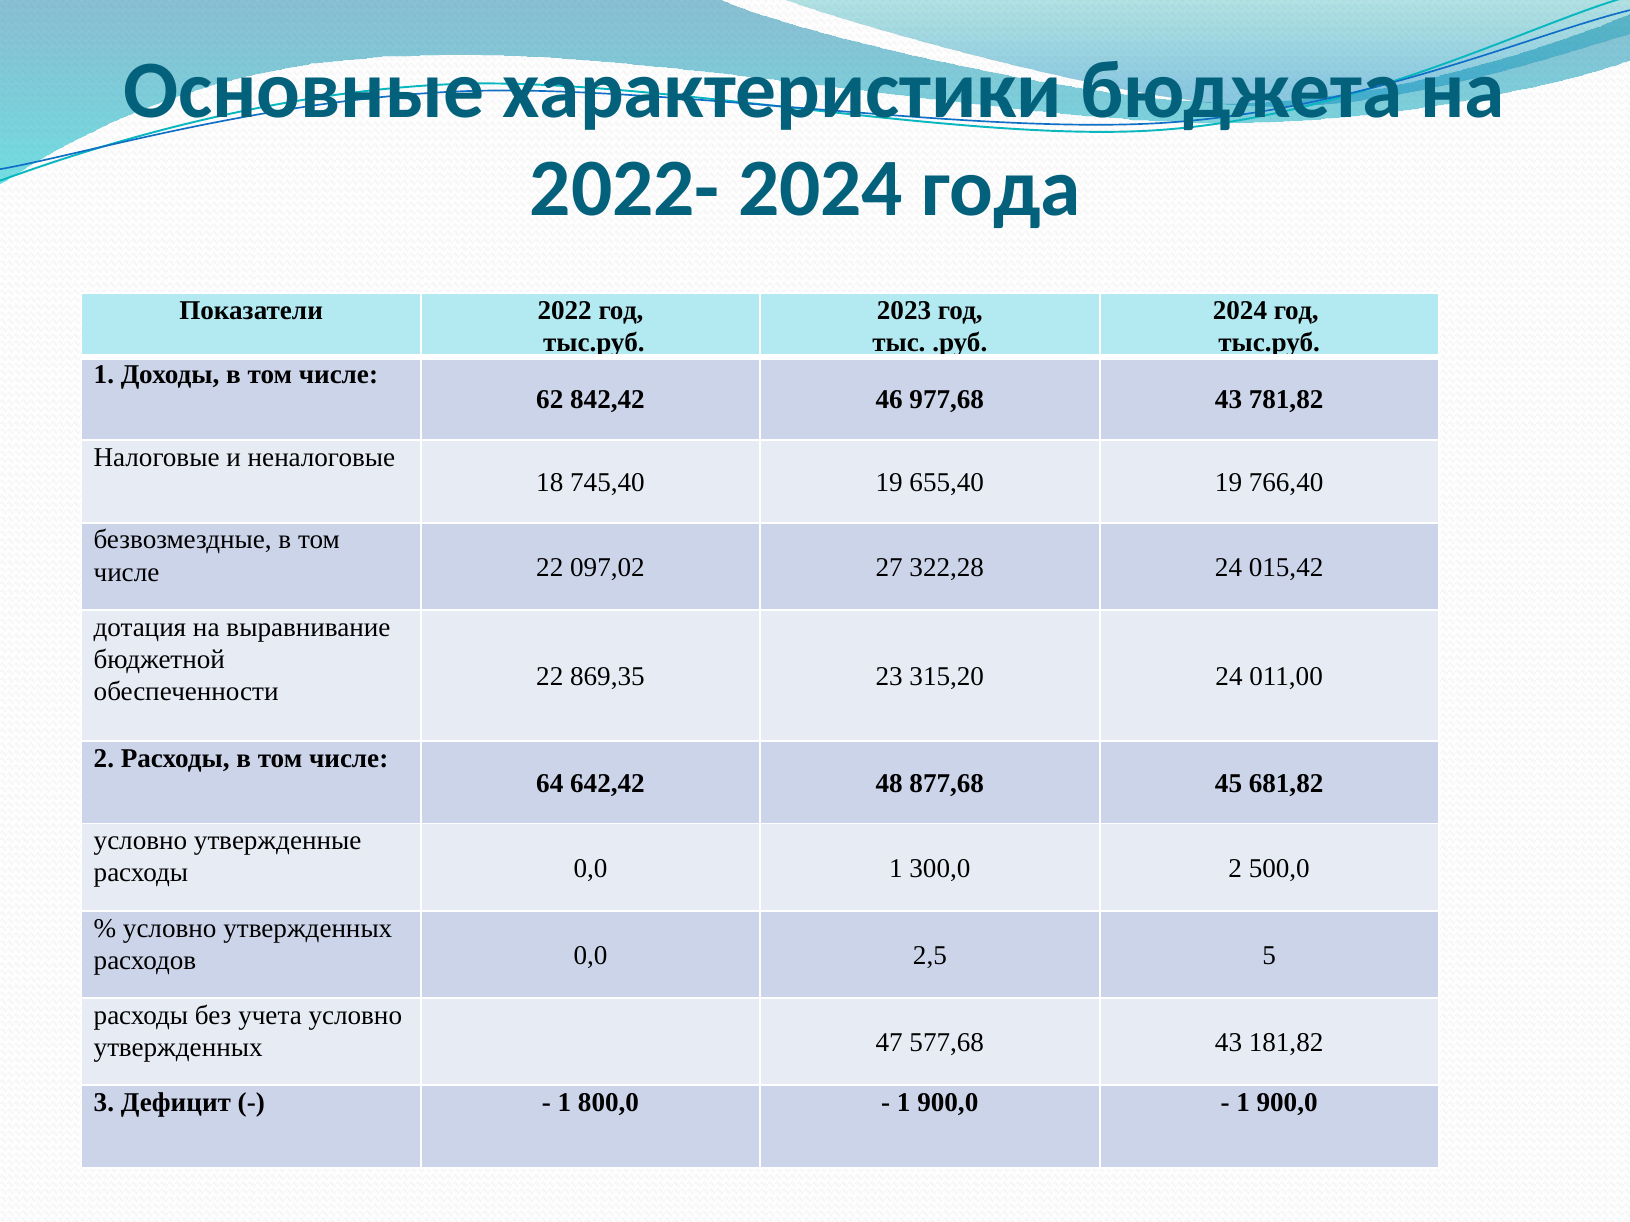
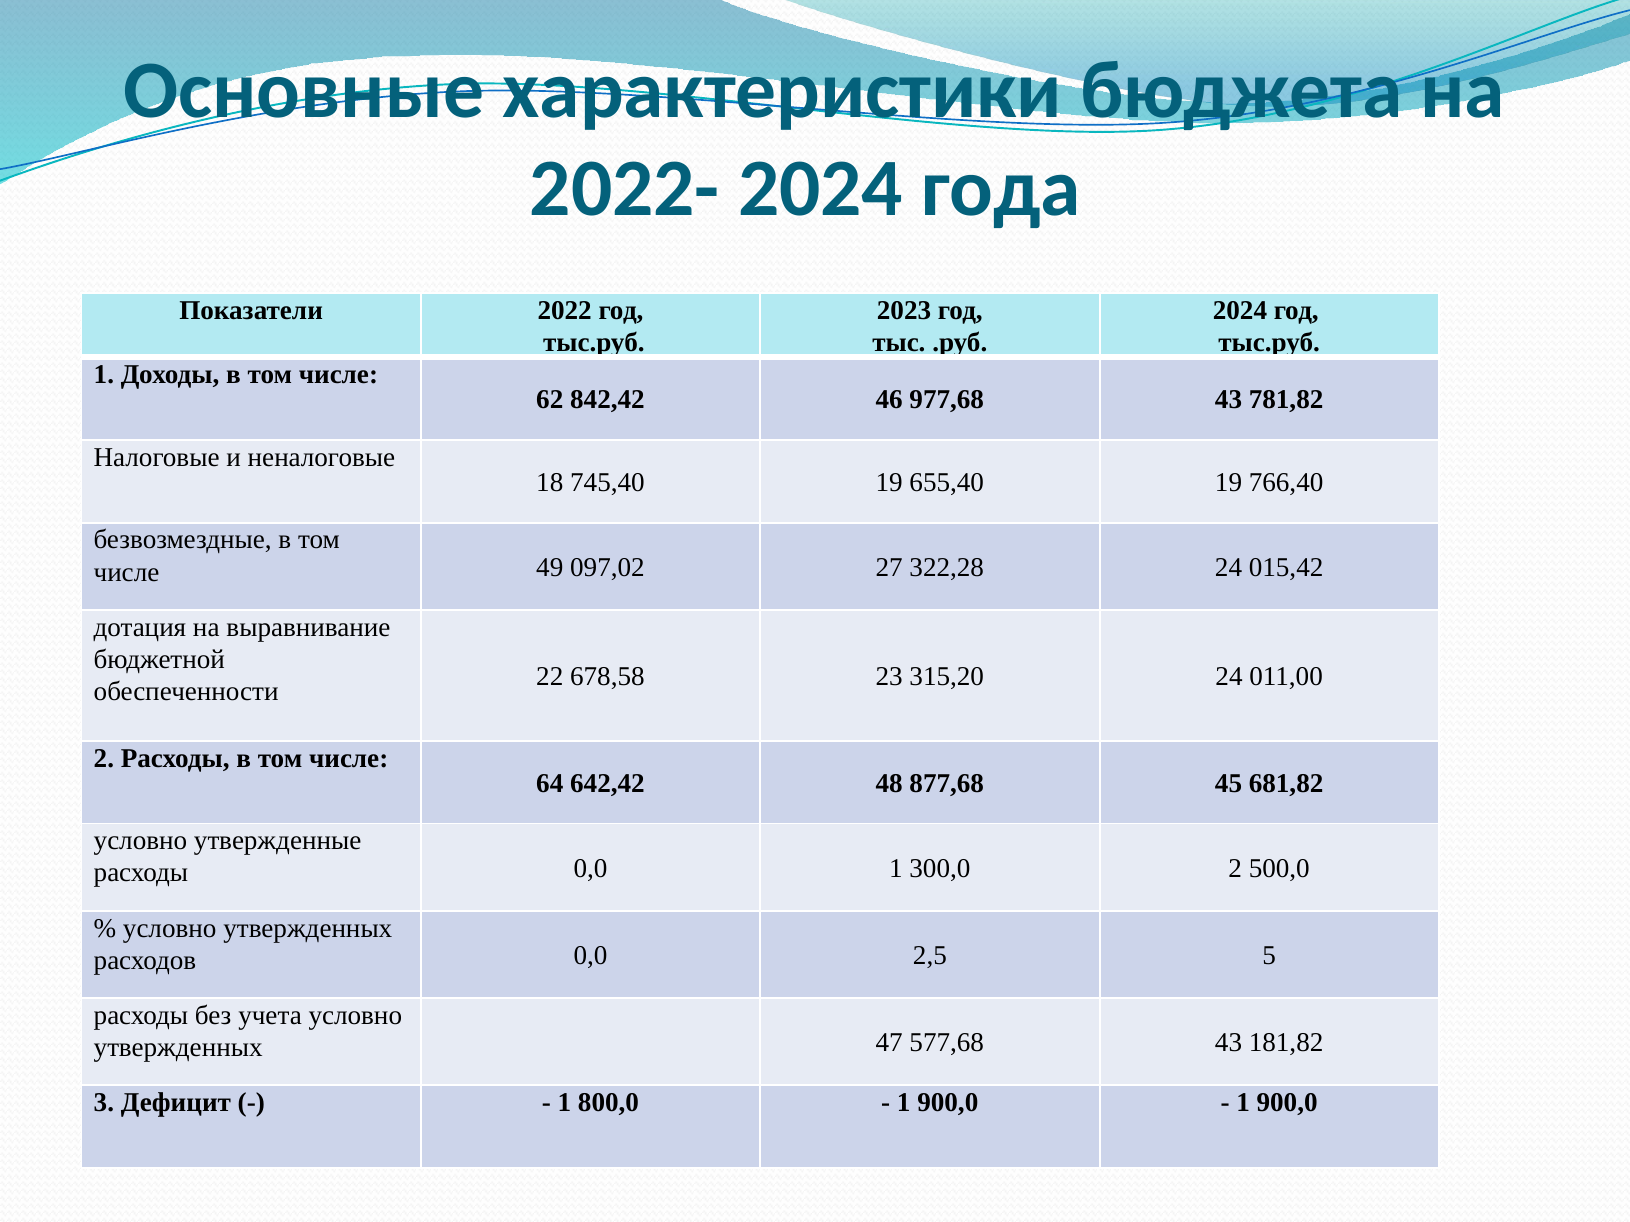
числе 22: 22 -> 49 (550, 568)
869,35: 869,35 -> 678,58 (607, 677)
